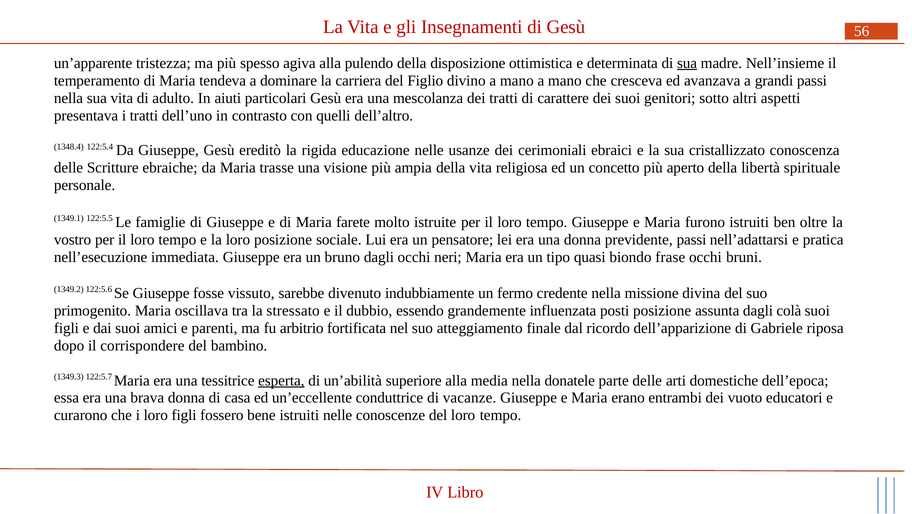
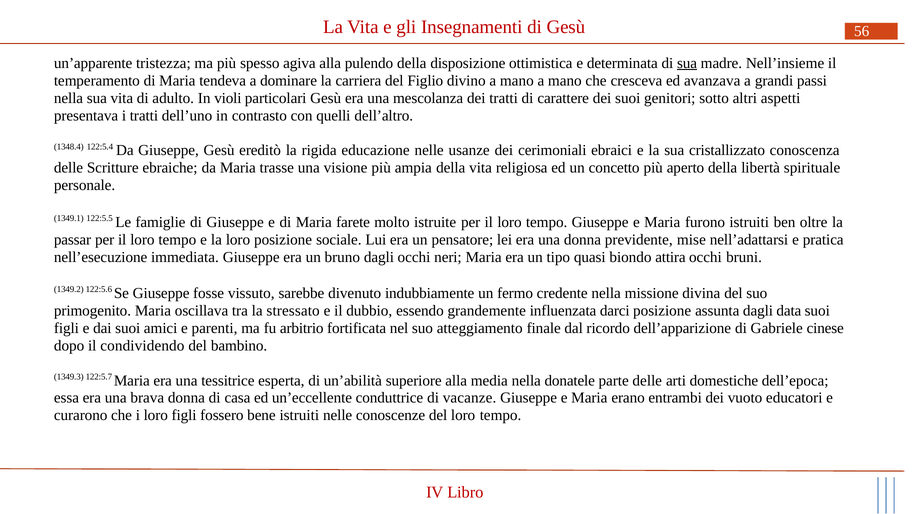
aiuti: aiuti -> violi (228, 98)
vostro: vostro -> passar (72, 240)
previdente passi: passi -> mise (691, 240)
frase: frase -> attira (670, 257)
posti: posti -> darci (615, 310)
colà: colà -> data (789, 310)
riposa: riposa -> cinese (825, 328)
corrispondere: corrispondere -> condividendo (142, 345)
esperta underline: present -> none (281, 380)
